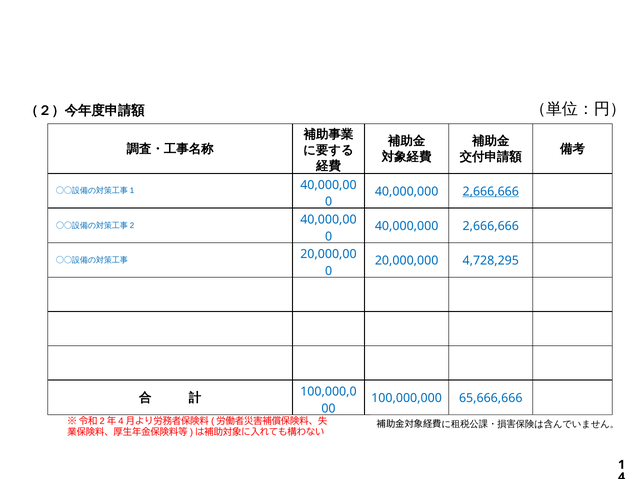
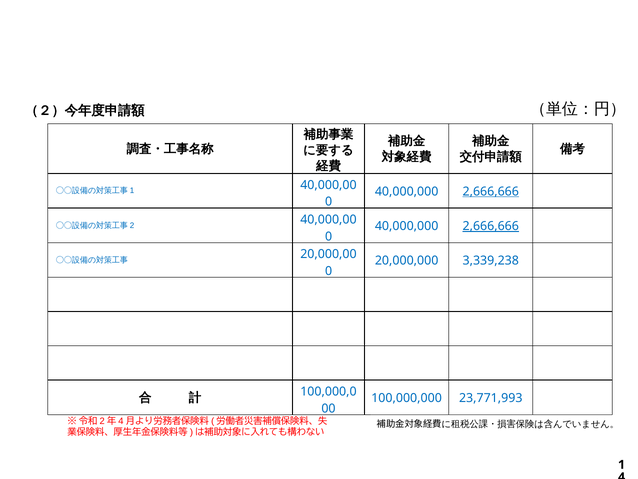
2,666,666 underline: none -> present (491, 226)
4,728,295: 4,728,295 -> 3,339,238 (491, 260)
65,666,666: 65,666,666 -> 23,771,993 (491, 398)
